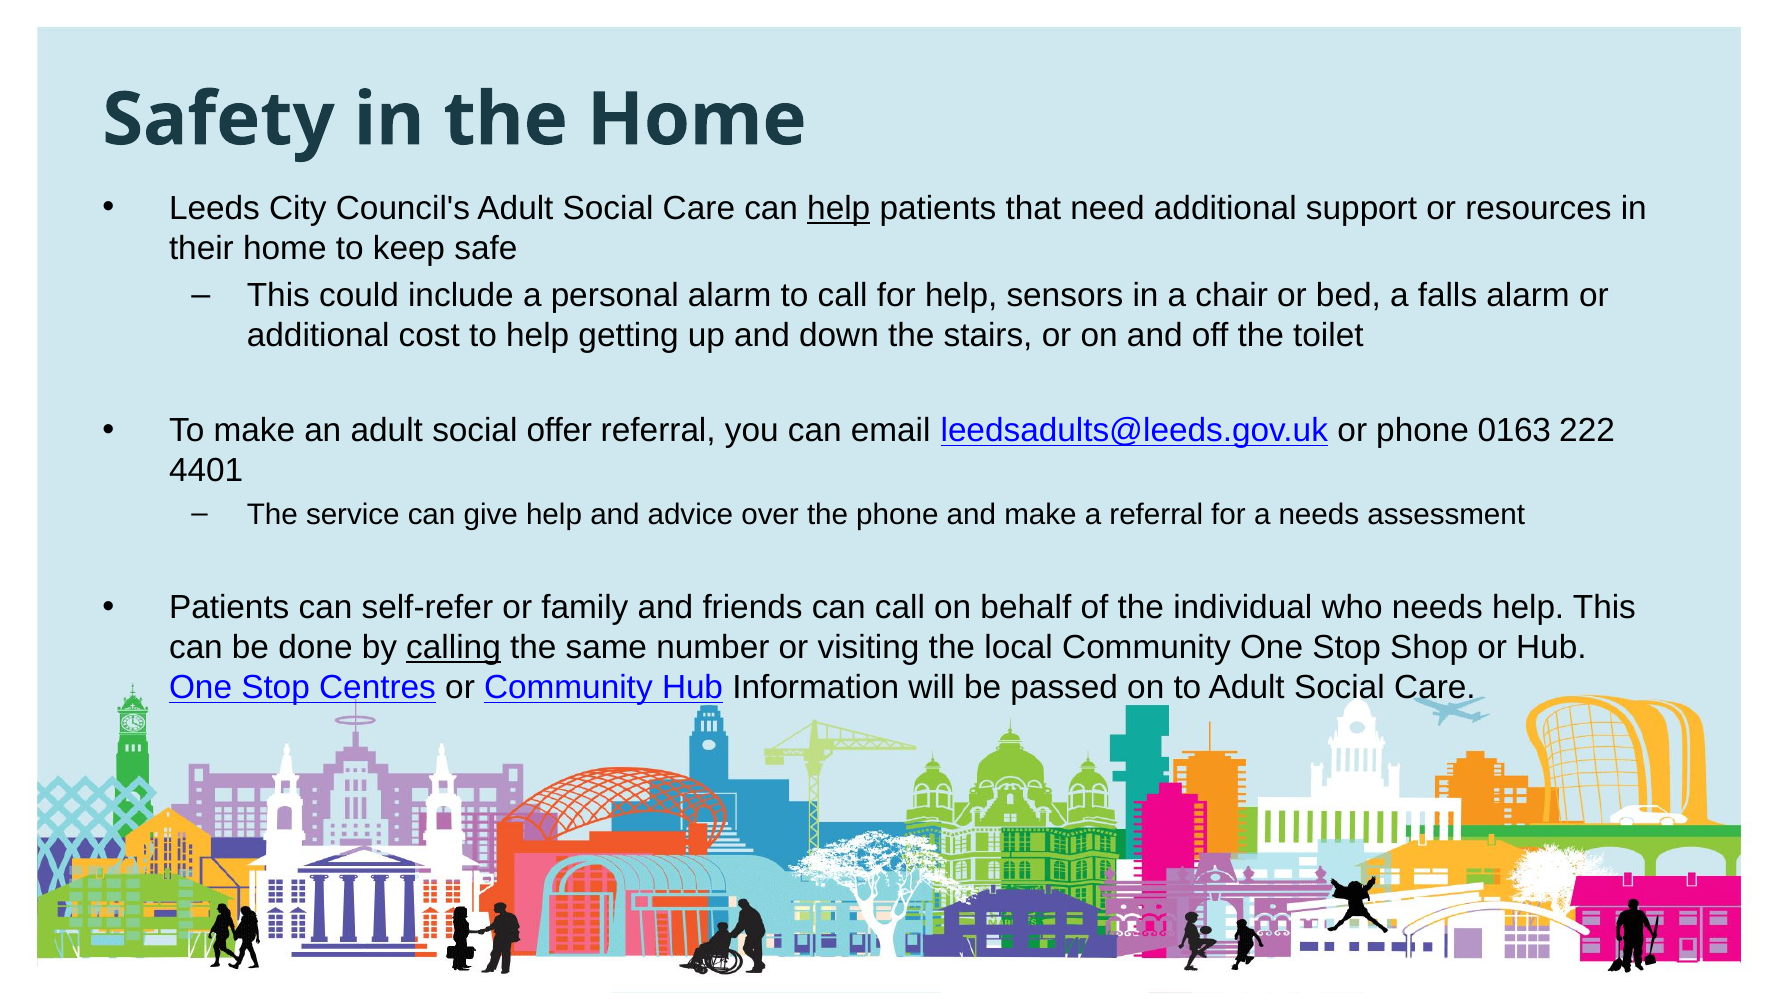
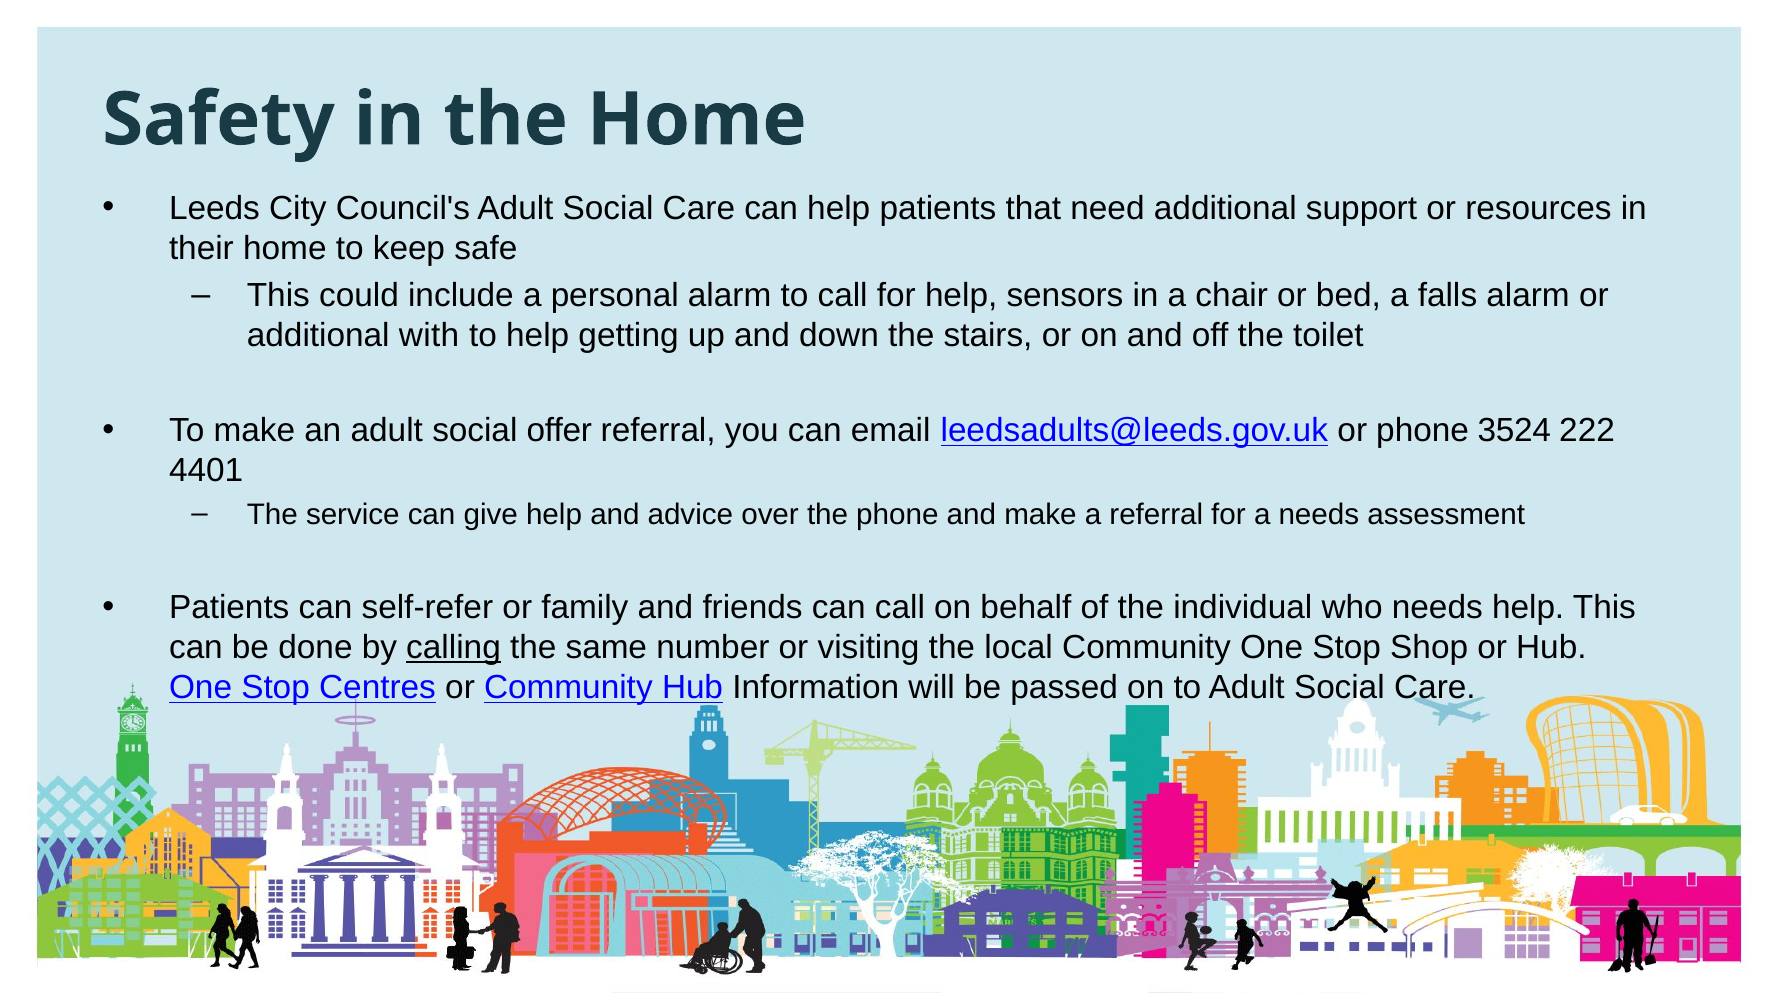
help underline: present -> none (839, 208)
cost: cost -> with (429, 336)
0163: 0163 -> 3524 (1514, 431)
